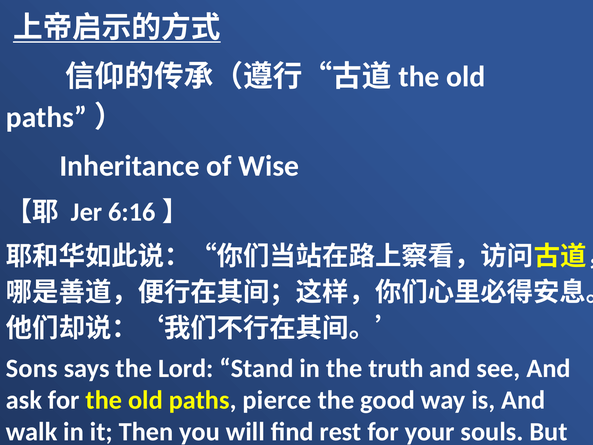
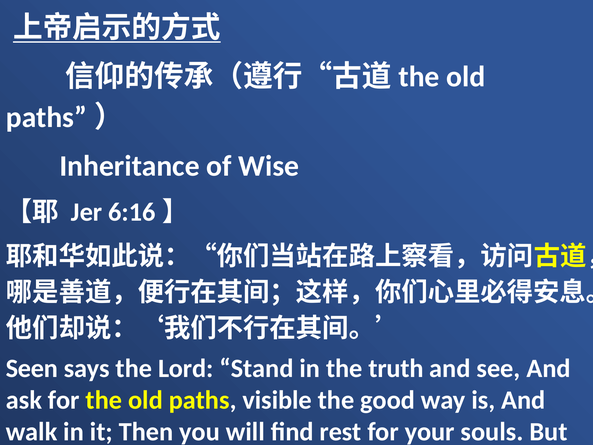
Sons: Sons -> Seen (32, 368)
pierce: pierce -> visible (277, 400)
